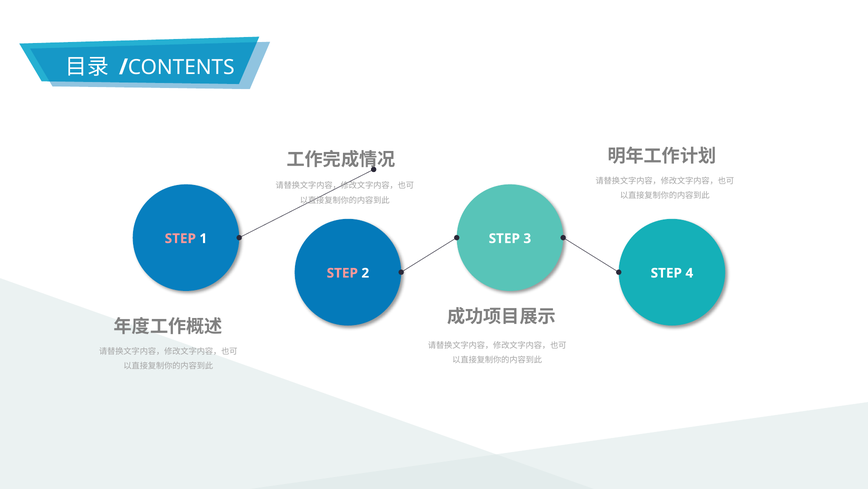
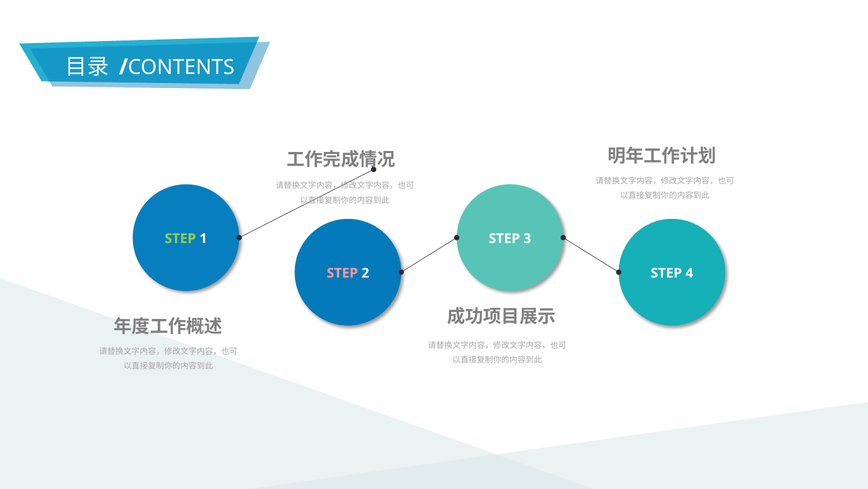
STEP colour: pink -> light green (180, 238)
